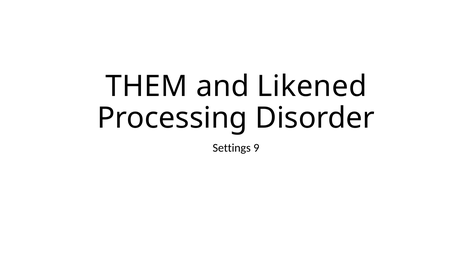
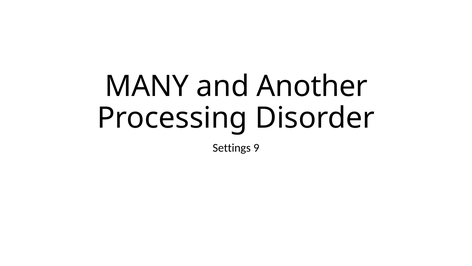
THEM: THEM -> MANY (147, 86)
Likened: Likened -> Another (312, 86)
